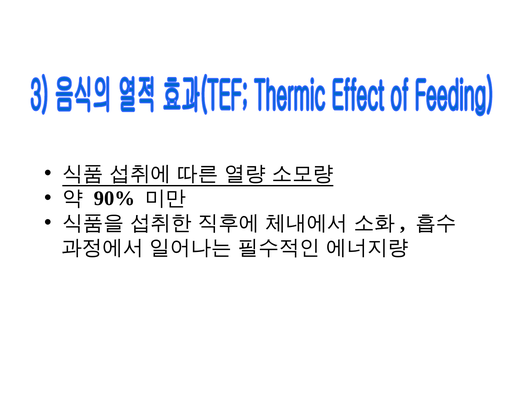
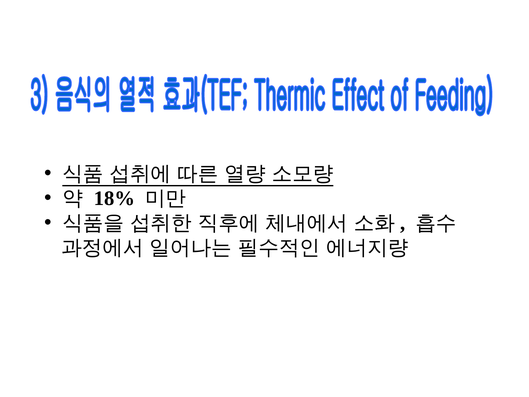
90%: 90% -> 18% (114, 198)
